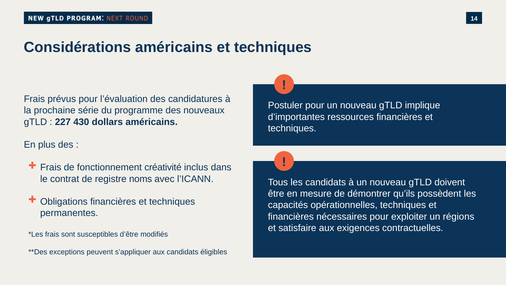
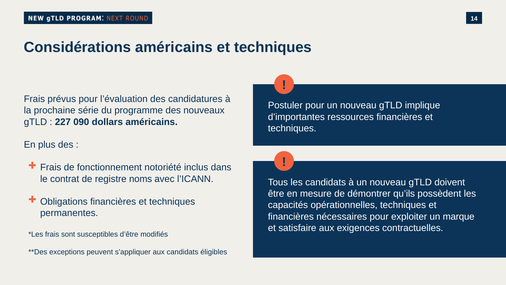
430: 430 -> 090 (81, 122)
créativité: créativité -> notoriété (163, 167)
régions: régions -> marque (459, 216)
